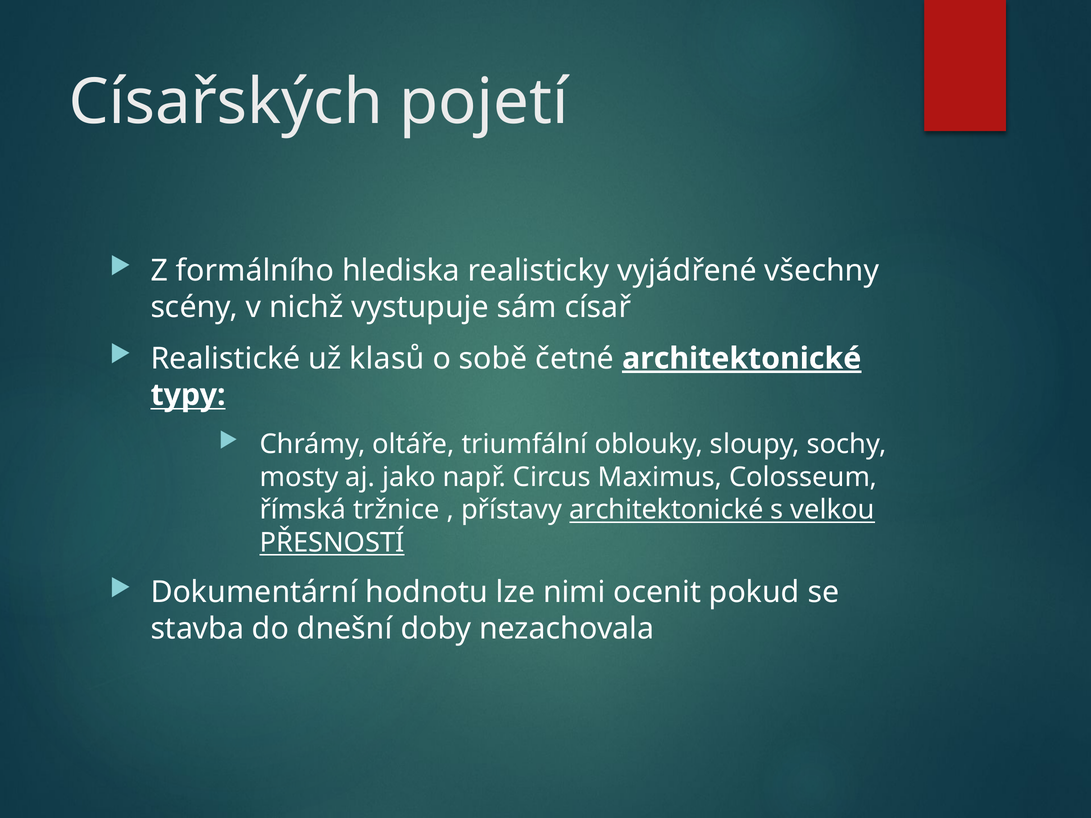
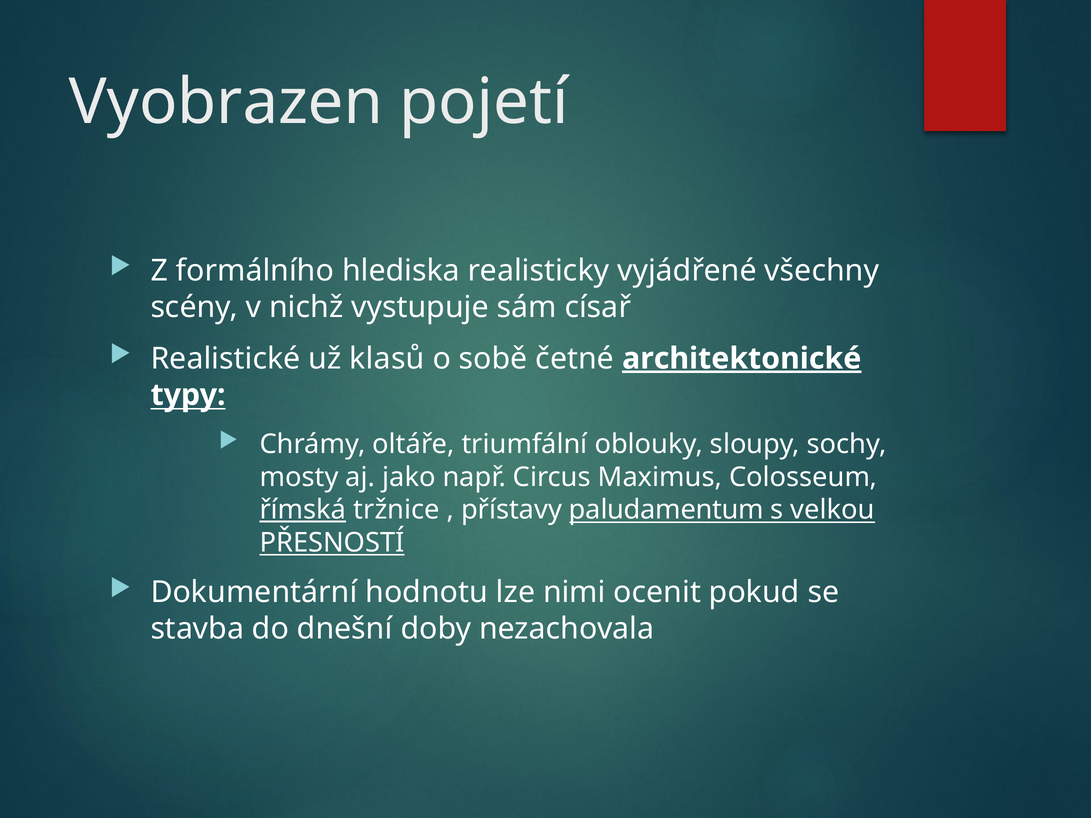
Císařských: Císařských -> Vyobrazen (226, 102)
římská underline: none -> present (303, 510)
přístavy architektonické: architektonické -> paludamentum (666, 510)
